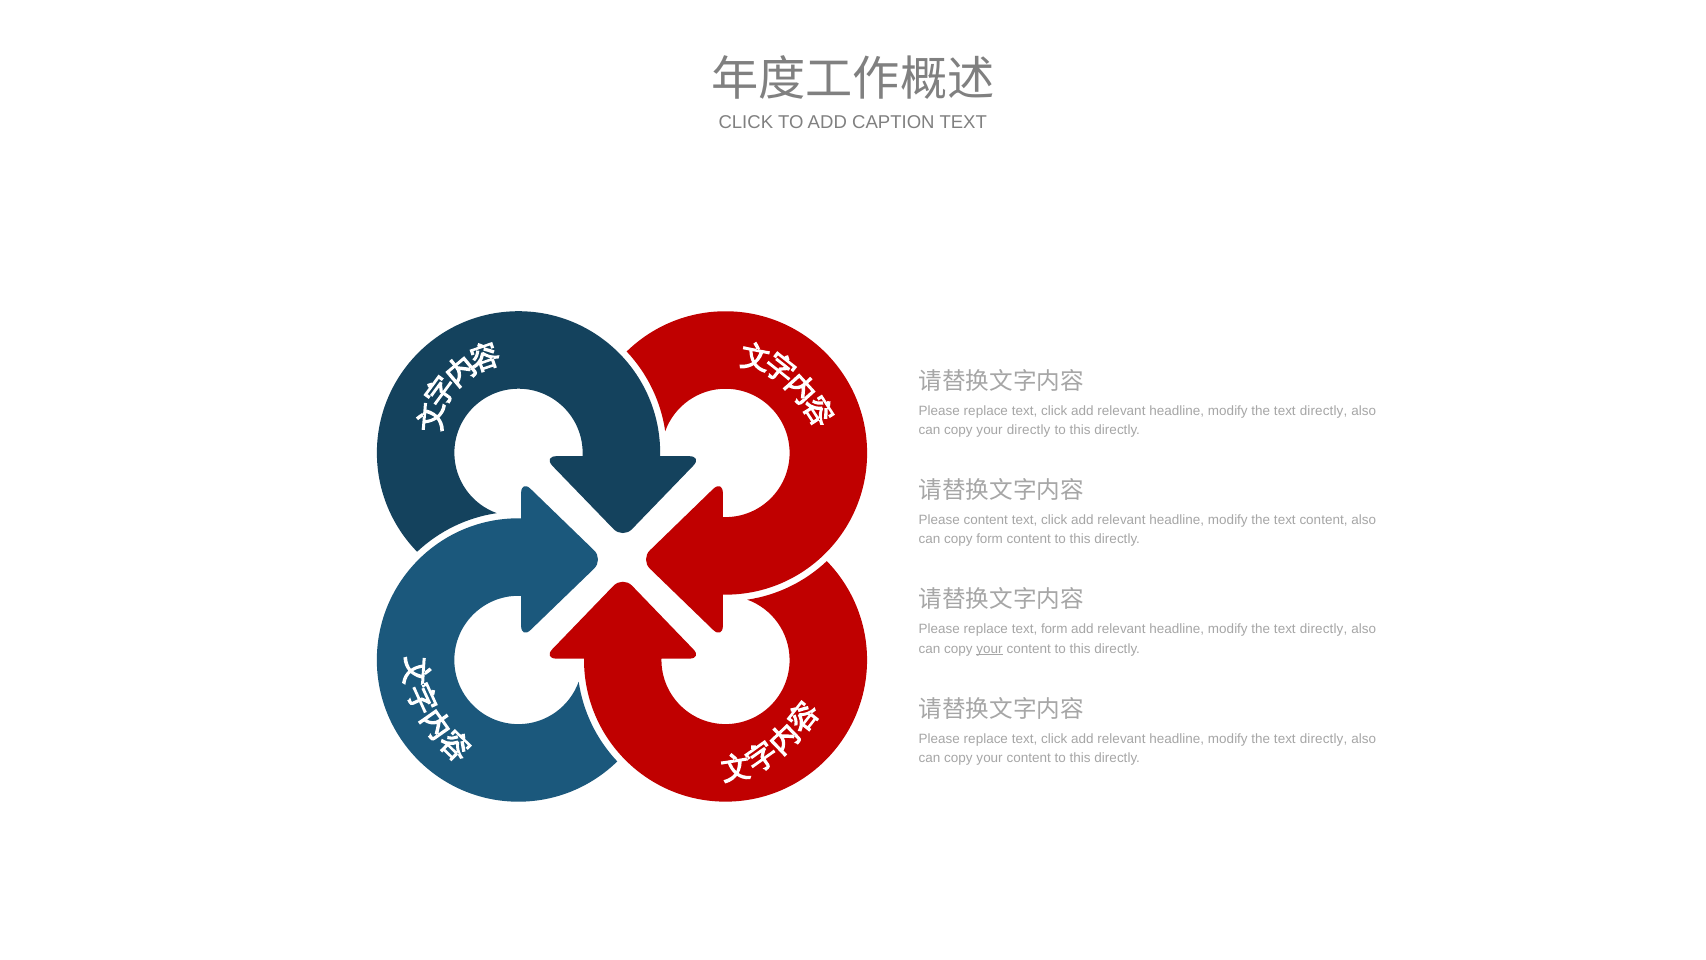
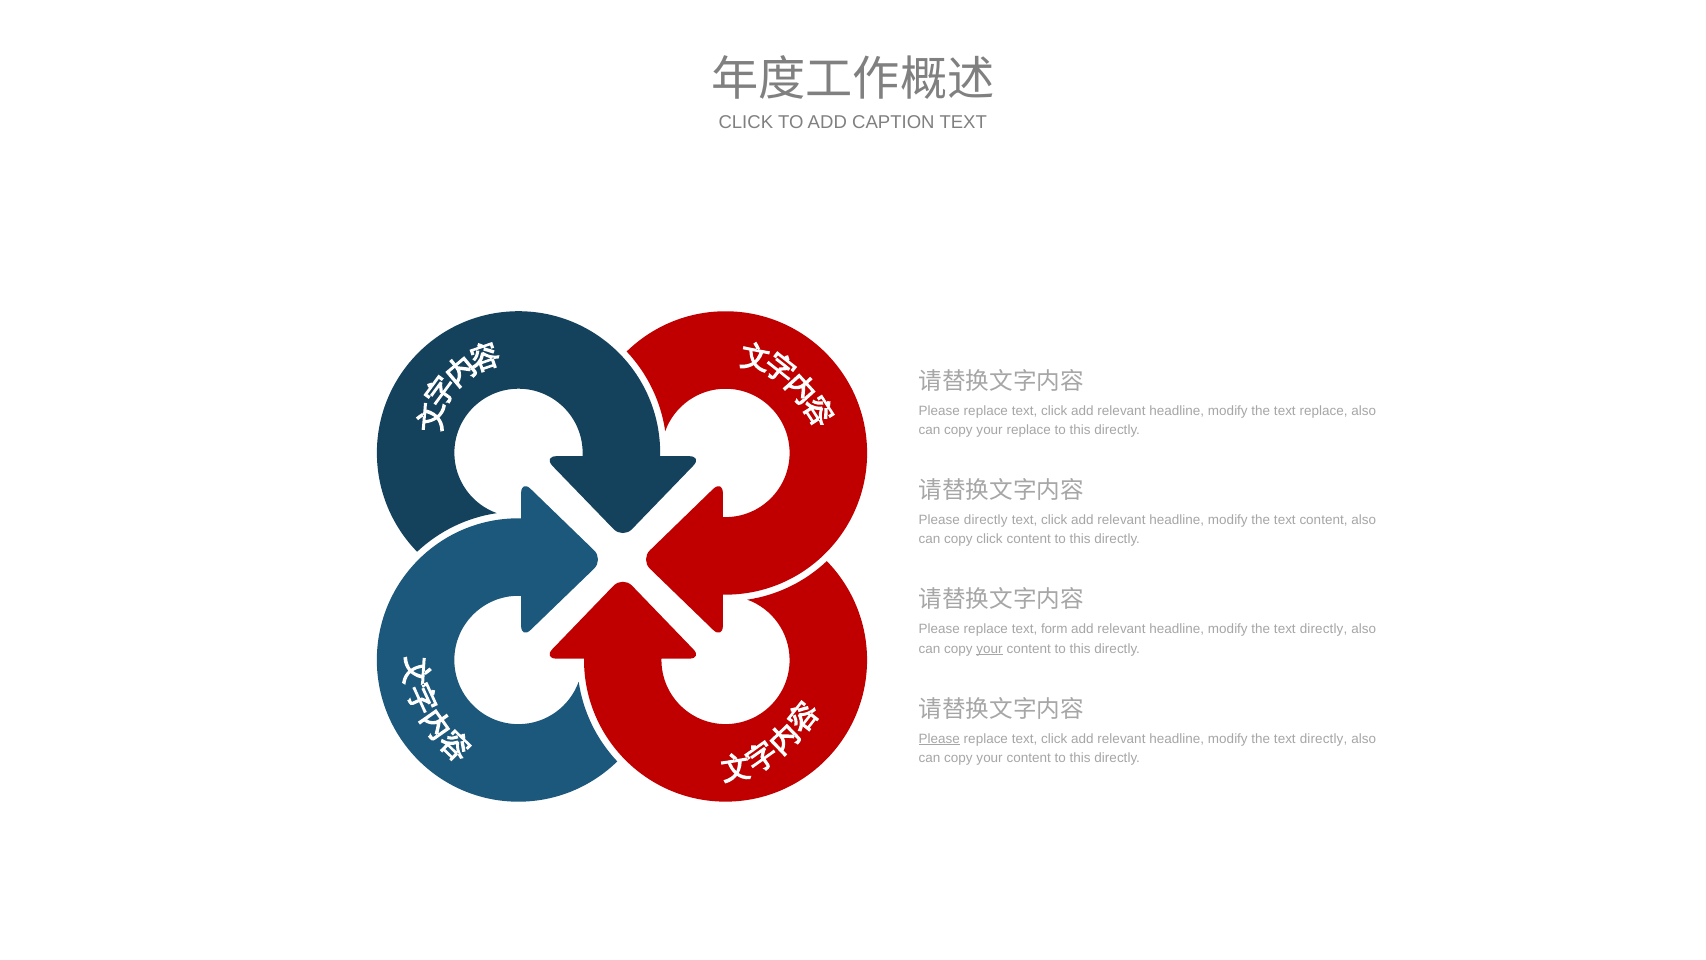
directly: directly -> replace (1324, 411)
your directly: directly -> replace (1029, 430)
Please content: content -> directly (986, 520)
copy form: form -> click (990, 539)
Please underline: none -> present (939, 738)
